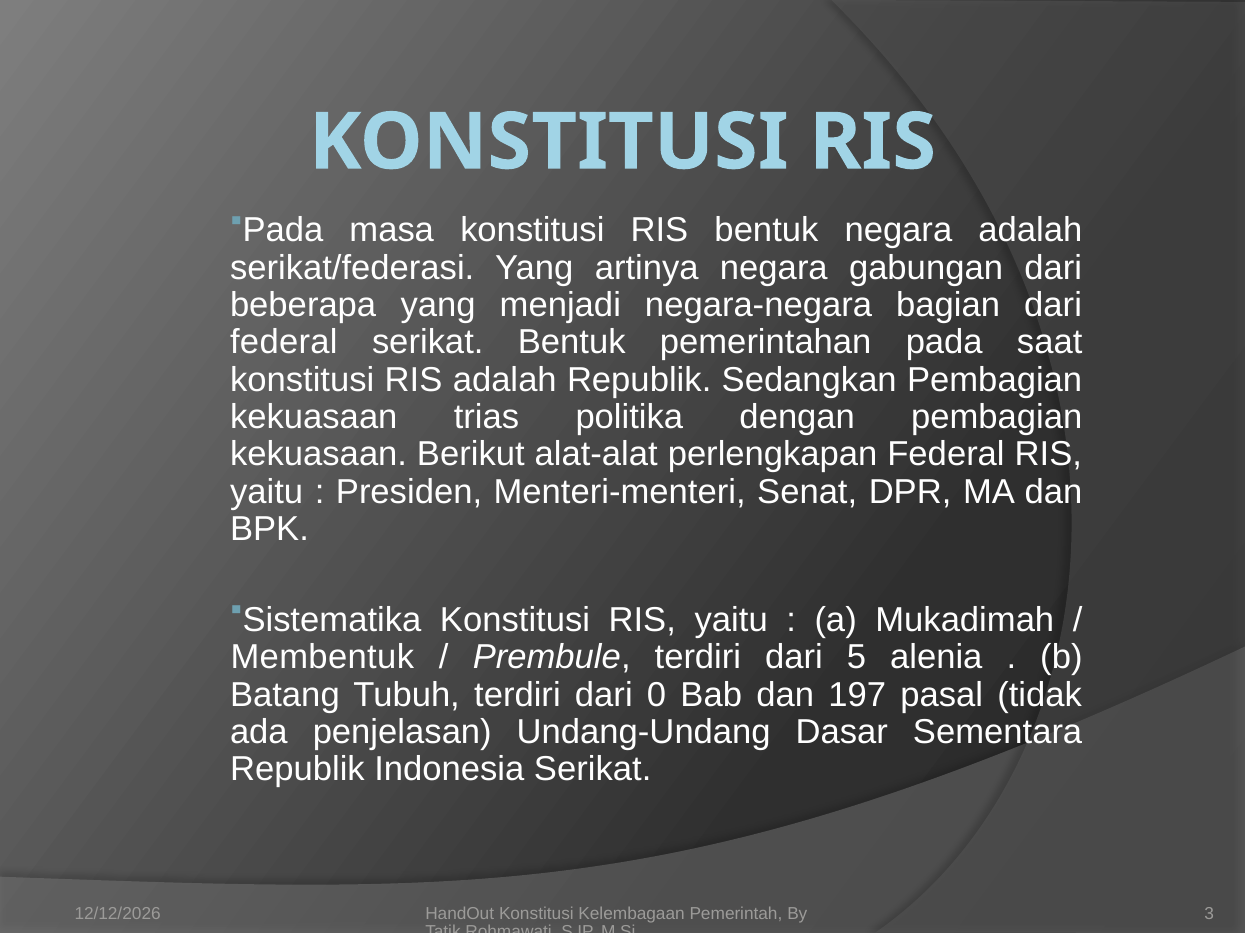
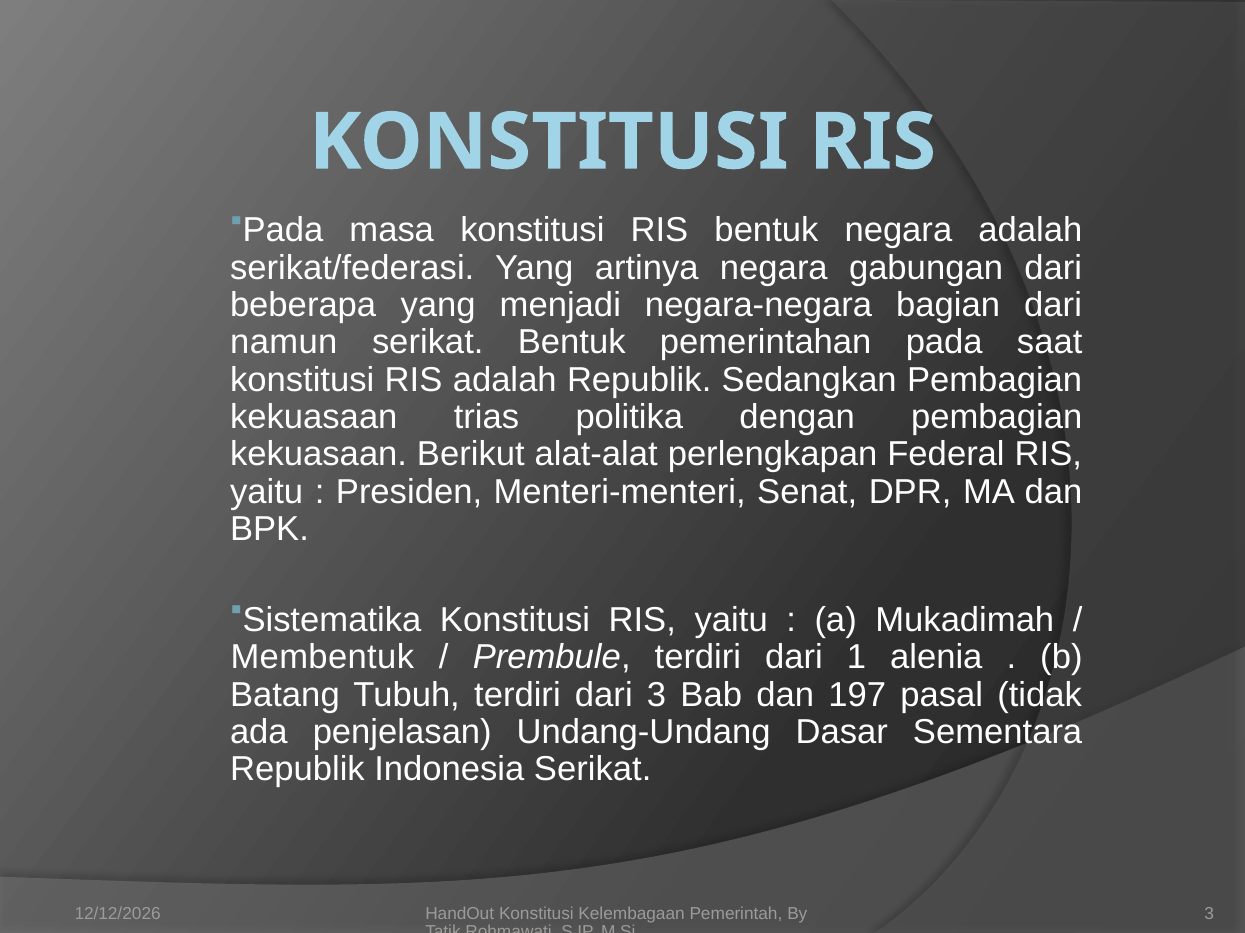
federal: federal -> namun (284, 343)
5: 5 -> 1 (857, 658)
dari 0: 0 -> 3 (657, 695)
